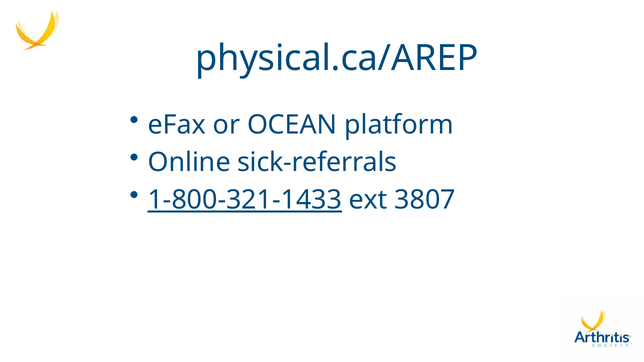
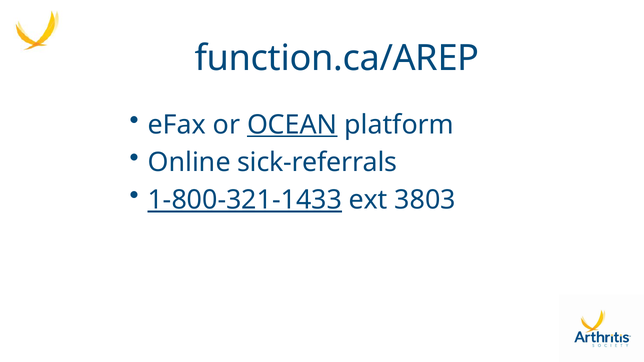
physical.ca/AREP: physical.ca/AREP -> function.ca/AREP (337, 59)
OCEAN underline: none -> present (292, 125)
3807: 3807 -> 3803 (425, 200)
